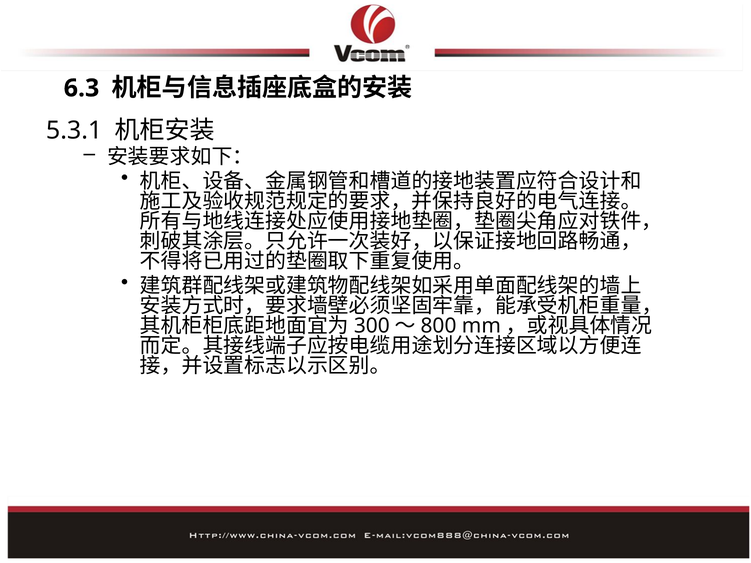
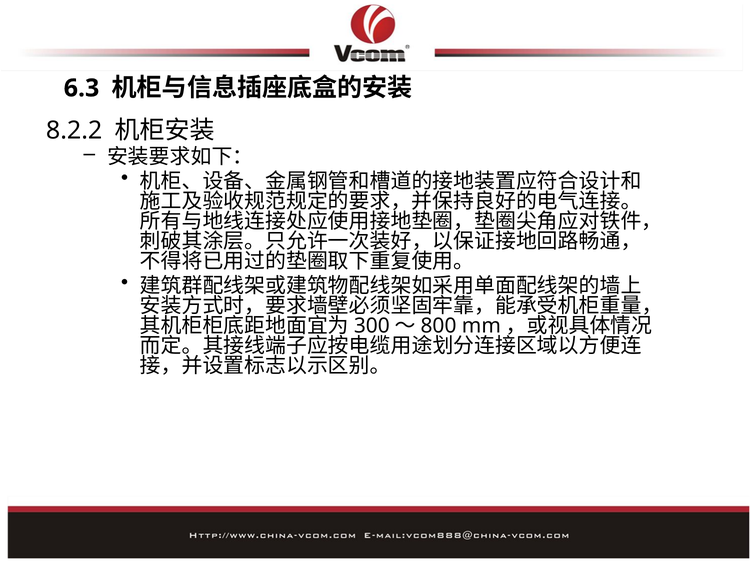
5.3.1: 5.3.1 -> 8.2.2 (74, 131)
